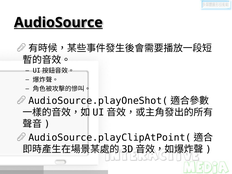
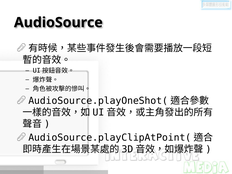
AudioSource underline: present -> none (58, 22)
